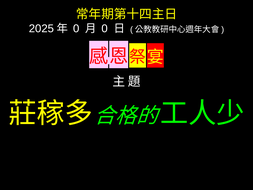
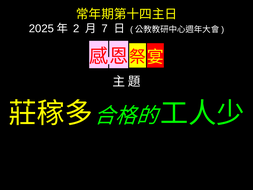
0: 0 -> 2 (76, 29)
0: 0 -> 7 (105, 29)
